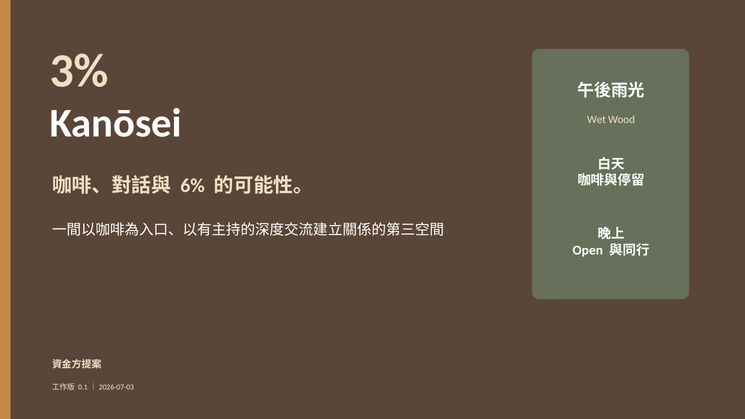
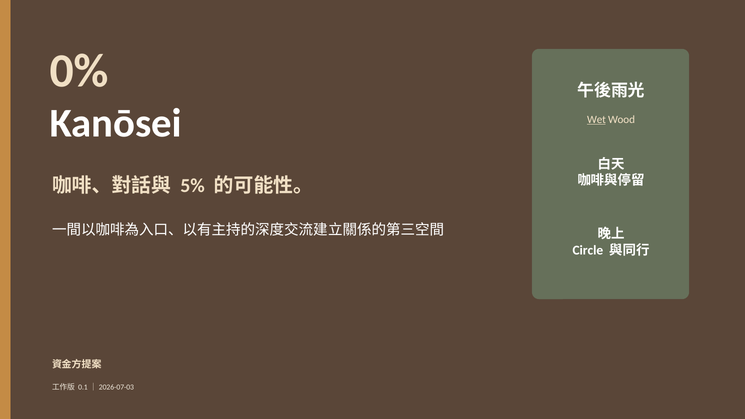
3%: 3% -> 0% (79, 71)
Wet underline: none -> present (596, 120)
6%: 6% -> 5% (192, 186)
Open: Open -> Circle (588, 250)
